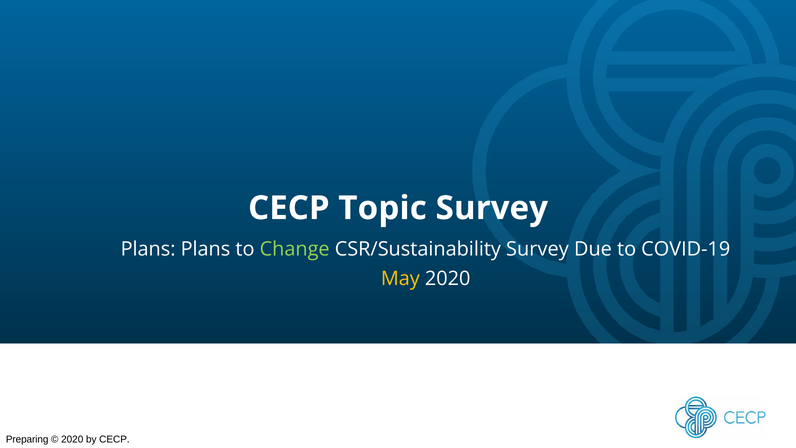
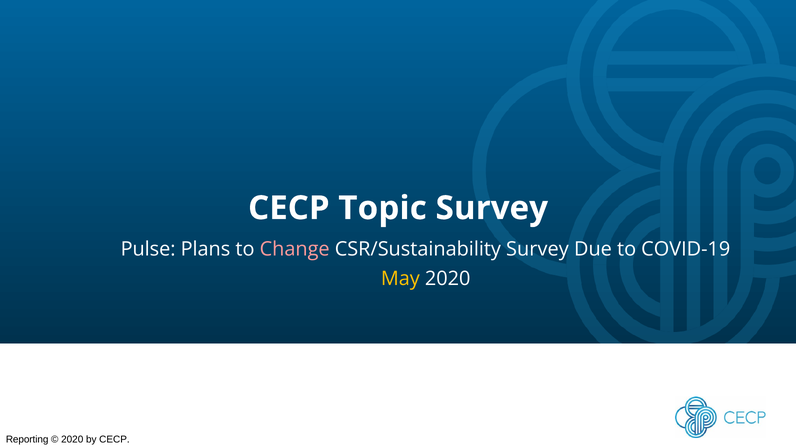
Plans: Plans -> Pulse (148, 249)
Change colour: light green -> pink (295, 249)
Preparing: Preparing -> Reporting (27, 439)
